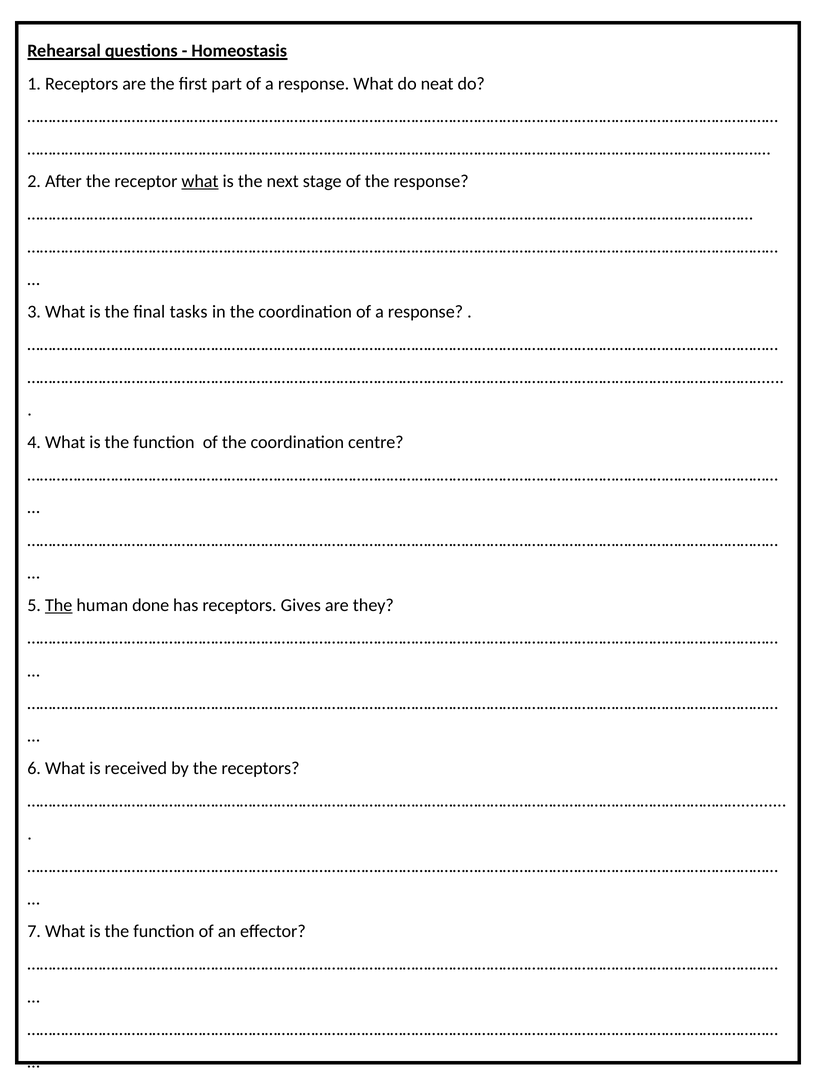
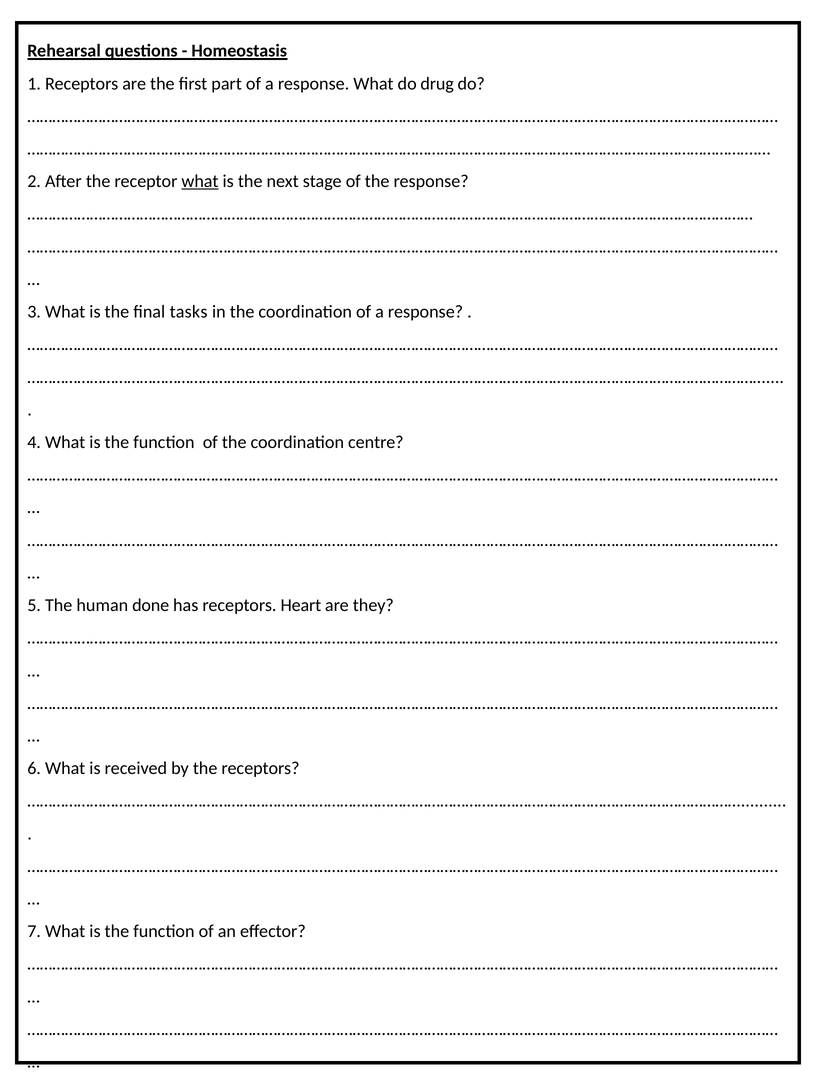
neat: neat -> drug (437, 84)
The underline: present -> none (59, 606)
Gives: Gives -> Heart (301, 606)
